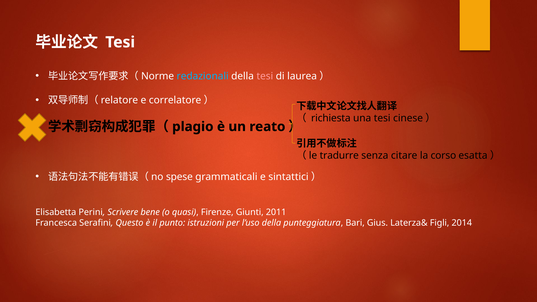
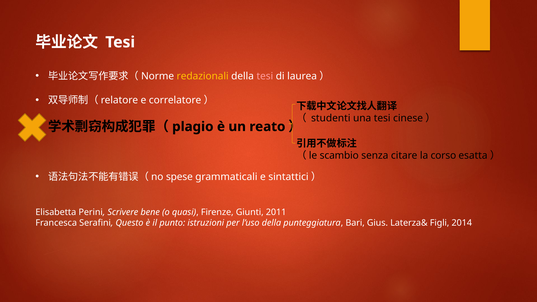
redazionali colour: light blue -> yellow (203, 76)
richiesta: richiesta -> studenti (331, 118)
tradurre: tradurre -> scambio (339, 156)
